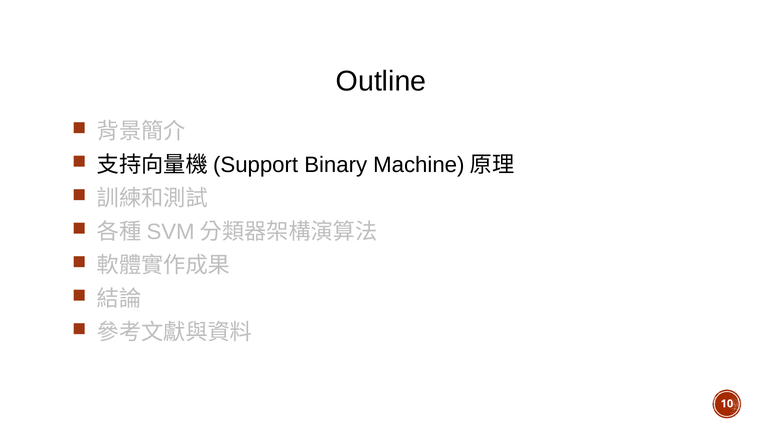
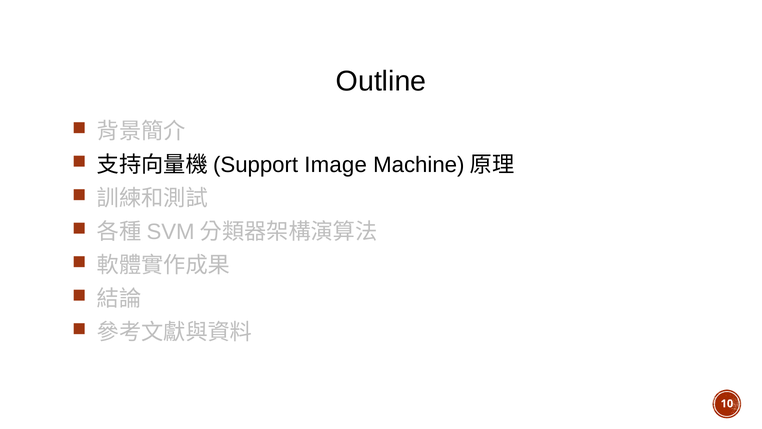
Binary: Binary -> Image (336, 165)
